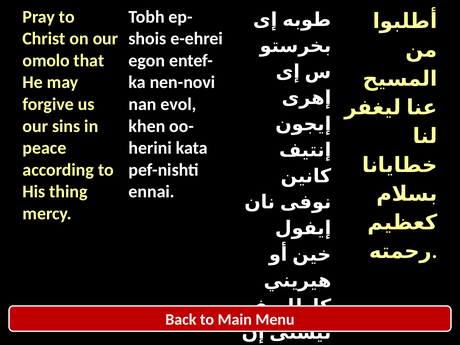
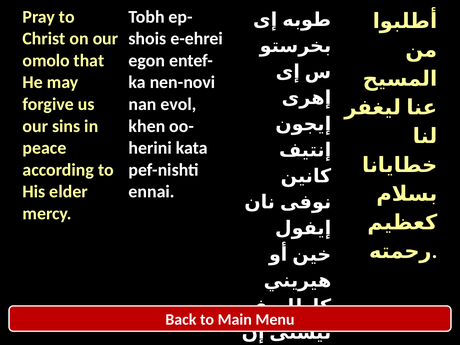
thing: thing -> elder (69, 192)
